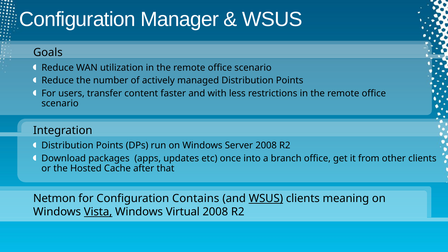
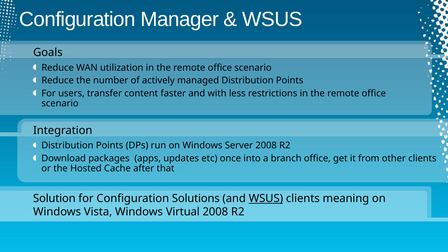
Netmon: Netmon -> Solution (54, 198)
Contains: Contains -> Solutions (196, 198)
Vista underline: present -> none (98, 212)
